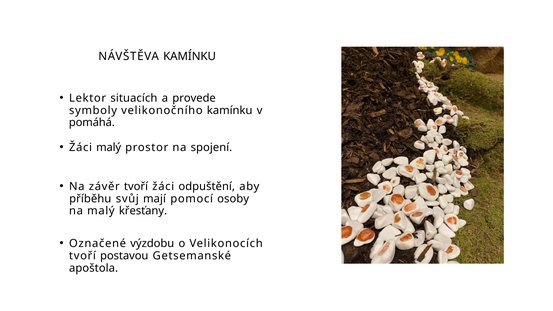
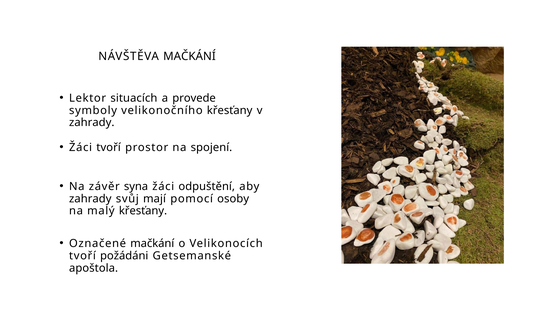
NÁVŠTĚVA KAMÍNKU: KAMÍNKU -> MAČKÁNÍ (189, 56)
velikonočního kamínku: kamínku -> křesťany (230, 110)
pomáhá: pomáhá -> zahrady (92, 123)
Žáci malý: malý -> tvoří (109, 148)
závěr tvoří: tvoří -> syna (136, 186)
příběhu: příběhu -> zahrady (90, 199)
Označené výzdobu: výzdobu -> mačkání (152, 244)
postavou: postavou -> požádáni (124, 256)
